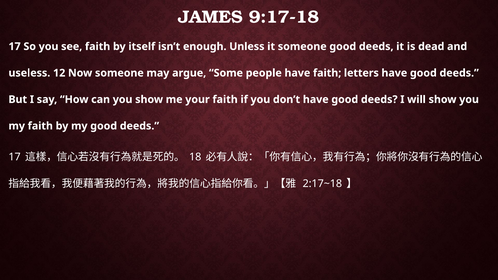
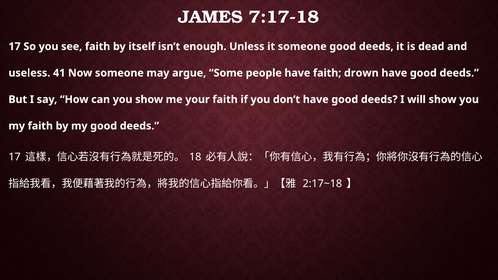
9:17-18: 9:17-18 -> 7:17-18 (284, 17)
12: 12 -> 41 (59, 73)
letters: letters -> drown (361, 73)
